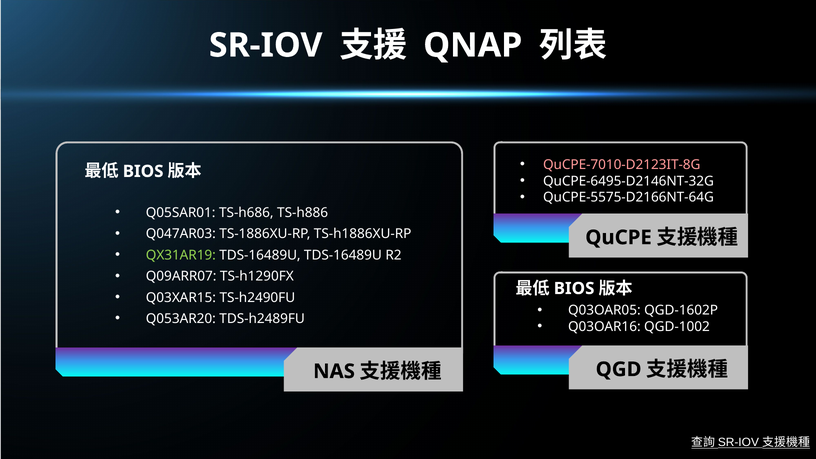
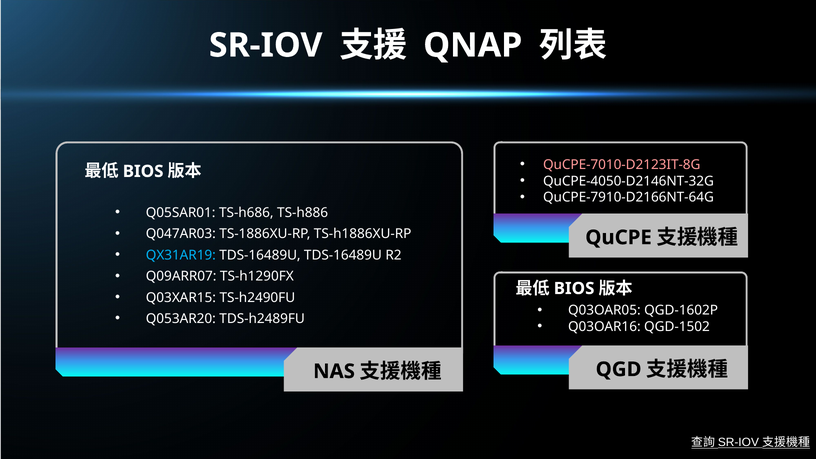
QuCPE-6495-D2146NT-32G: QuCPE-6495-D2146NT-32G -> QuCPE-4050-D2146NT-32G (628, 181)
QuCPE-5575-D2166NT-64G: QuCPE-5575-D2166NT-64G -> QuCPE-7910-D2166NT-64G (628, 197)
QX31AR19 colour: light green -> light blue (181, 255)
QGD-1002: QGD-1002 -> QGD-1502 (677, 327)
